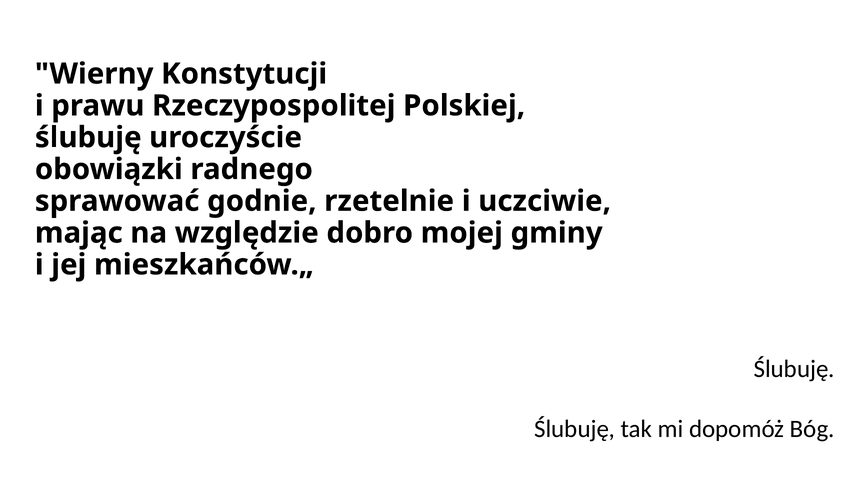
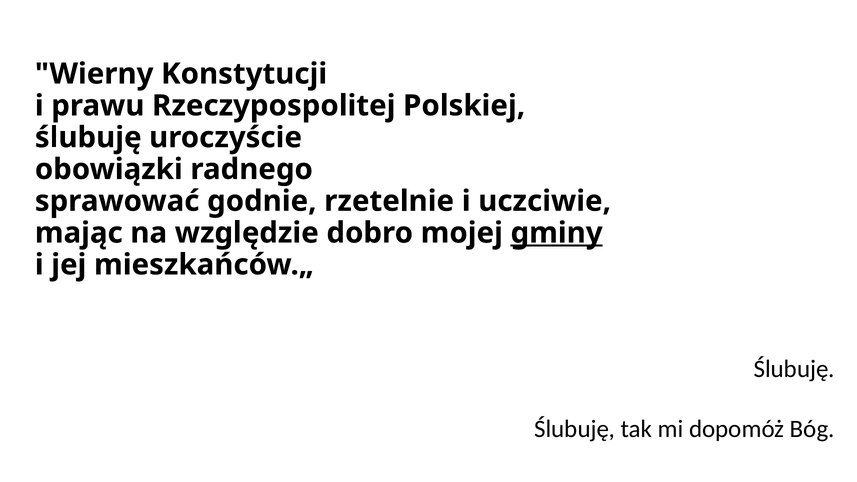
gminy underline: none -> present (557, 233)
